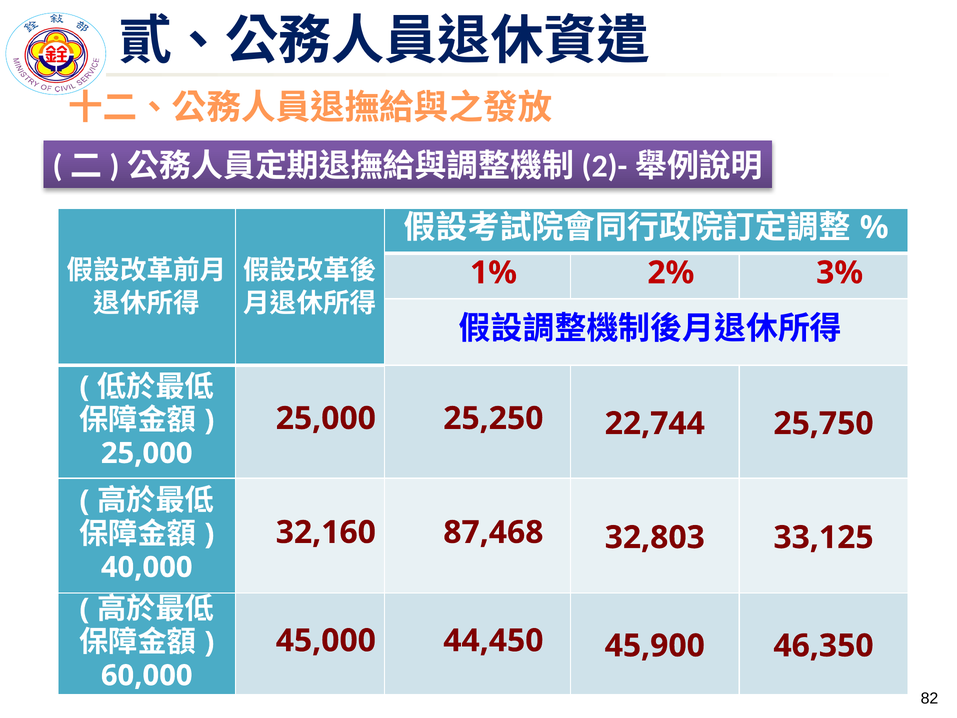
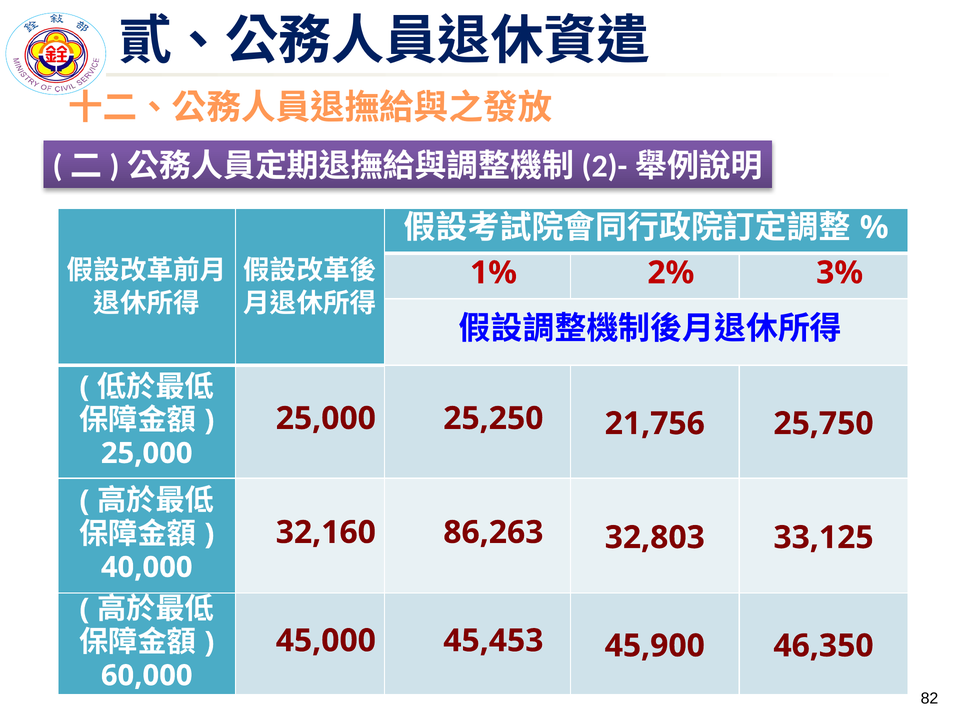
22,744: 22,744 -> 21,756 (655, 423)
87,468: 87,468 -> 86,263 (493, 532)
44,450: 44,450 -> 45,453 (493, 640)
